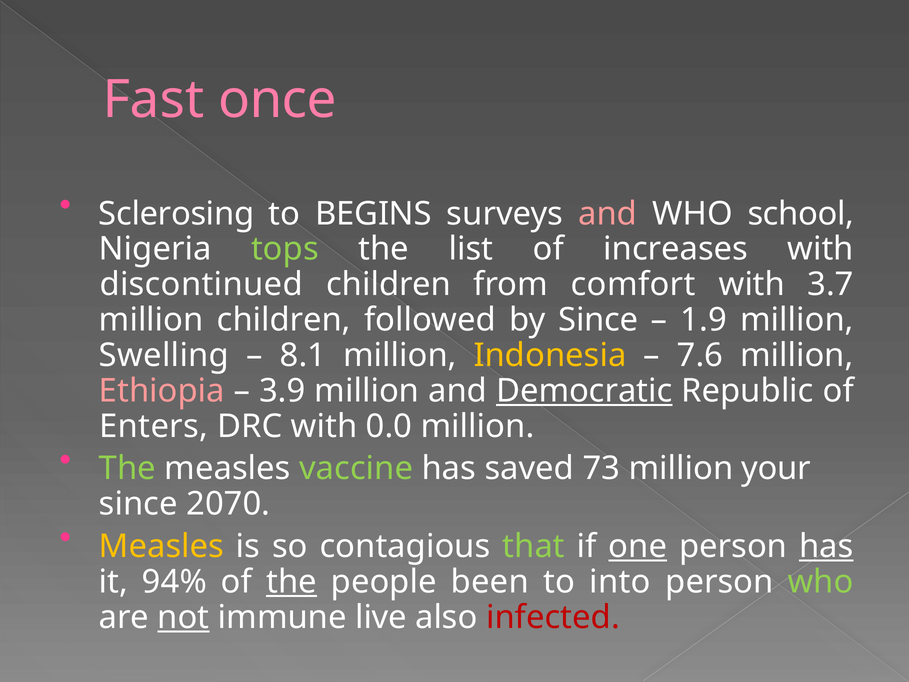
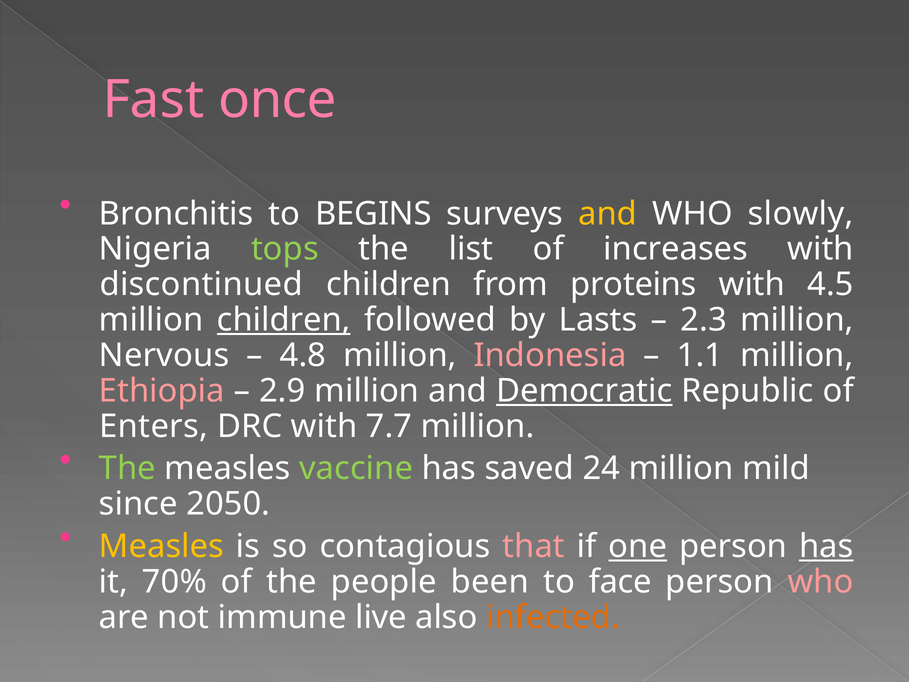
Sclerosing: Sclerosing -> Bronchitis (176, 214)
and colour: pink -> yellow (608, 214)
school: school -> slowly (801, 214)
comfort: comfort -> proteins (633, 284)
3.7: 3.7 -> 4.5 (831, 284)
children underline: none -> present (284, 320)
by Since: Since -> Lasts (598, 320)
1.9: 1.9 -> 2.3 (704, 320)
Swelling: Swelling -> Nervous (164, 355)
8.1: 8.1 -> 4.8 (303, 355)
Indonesia colour: yellow -> pink (550, 355)
7.6: 7.6 -> 1.1 (700, 355)
3.9: 3.9 -> 2.9 (282, 391)
0.0: 0.0 -> 7.7 (389, 426)
73: 73 -> 24 (601, 468)
your: your -> mild (776, 468)
2070: 2070 -> 2050 (228, 504)
that colour: light green -> pink (534, 546)
94%: 94% -> 70% (174, 582)
the underline: present -> none (292, 582)
into: into -> face (620, 582)
who colour: light green -> pink (821, 582)
not underline: present -> none (183, 617)
infected colour: red -> orange (553, 617)
